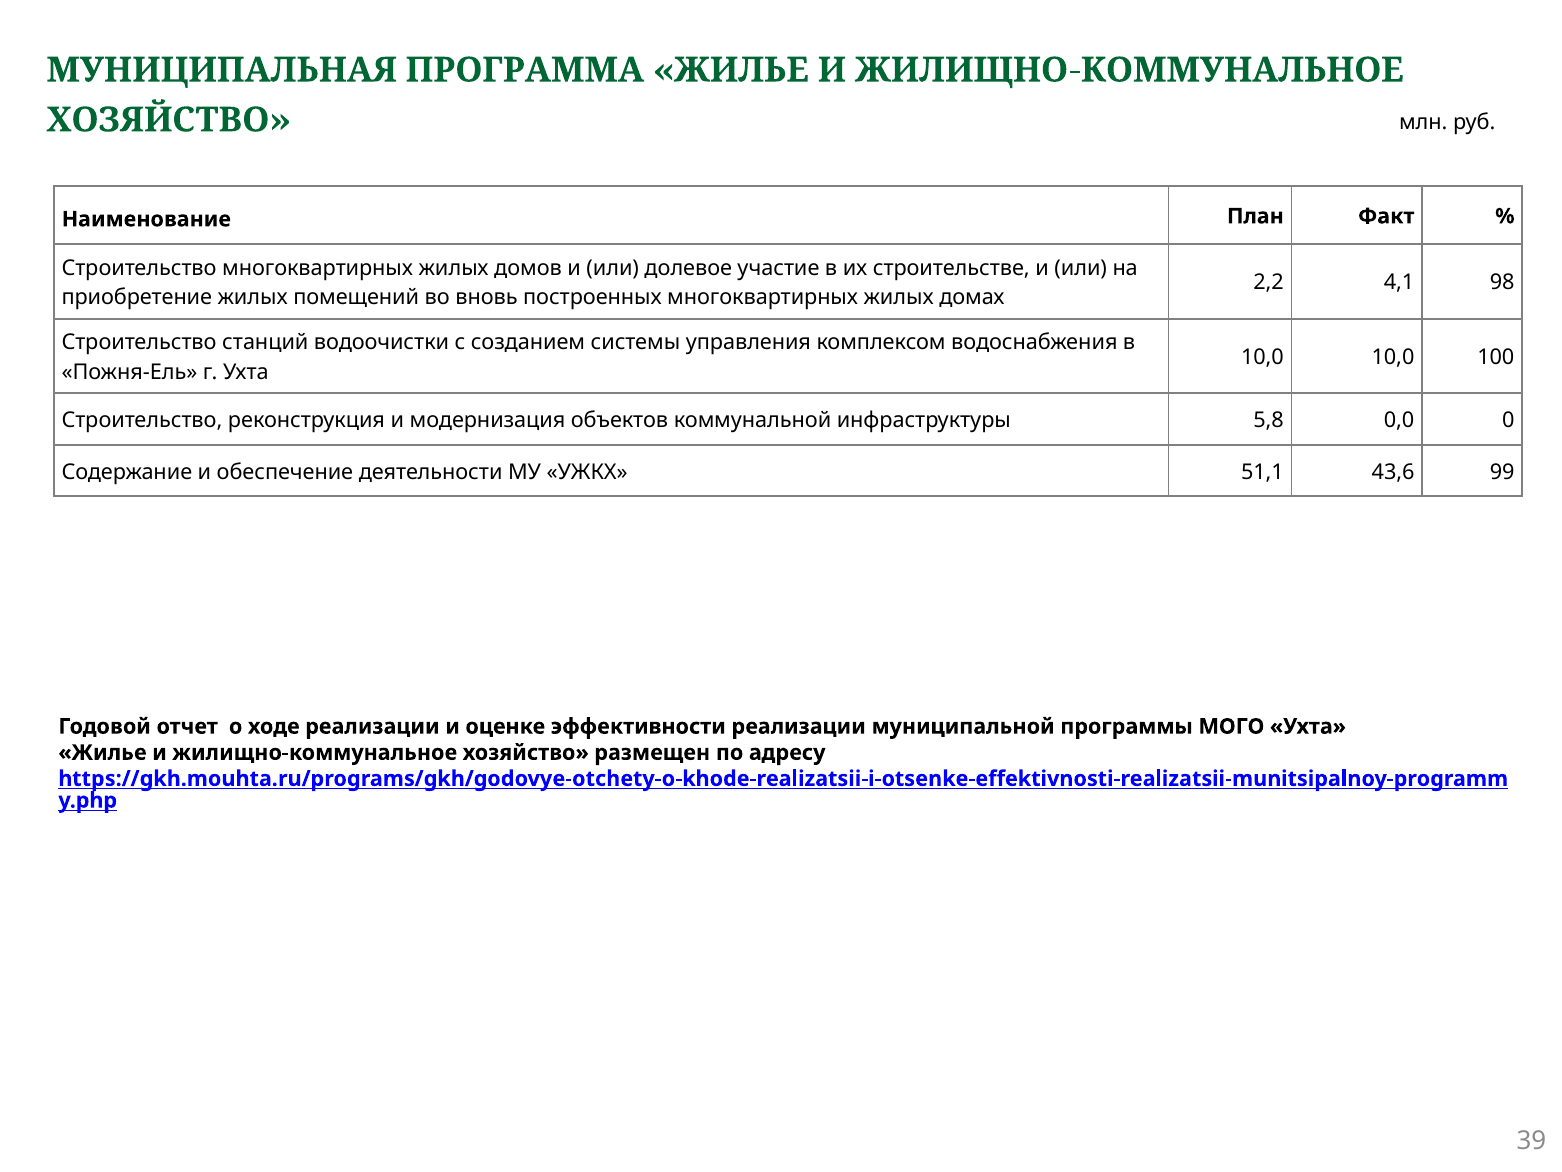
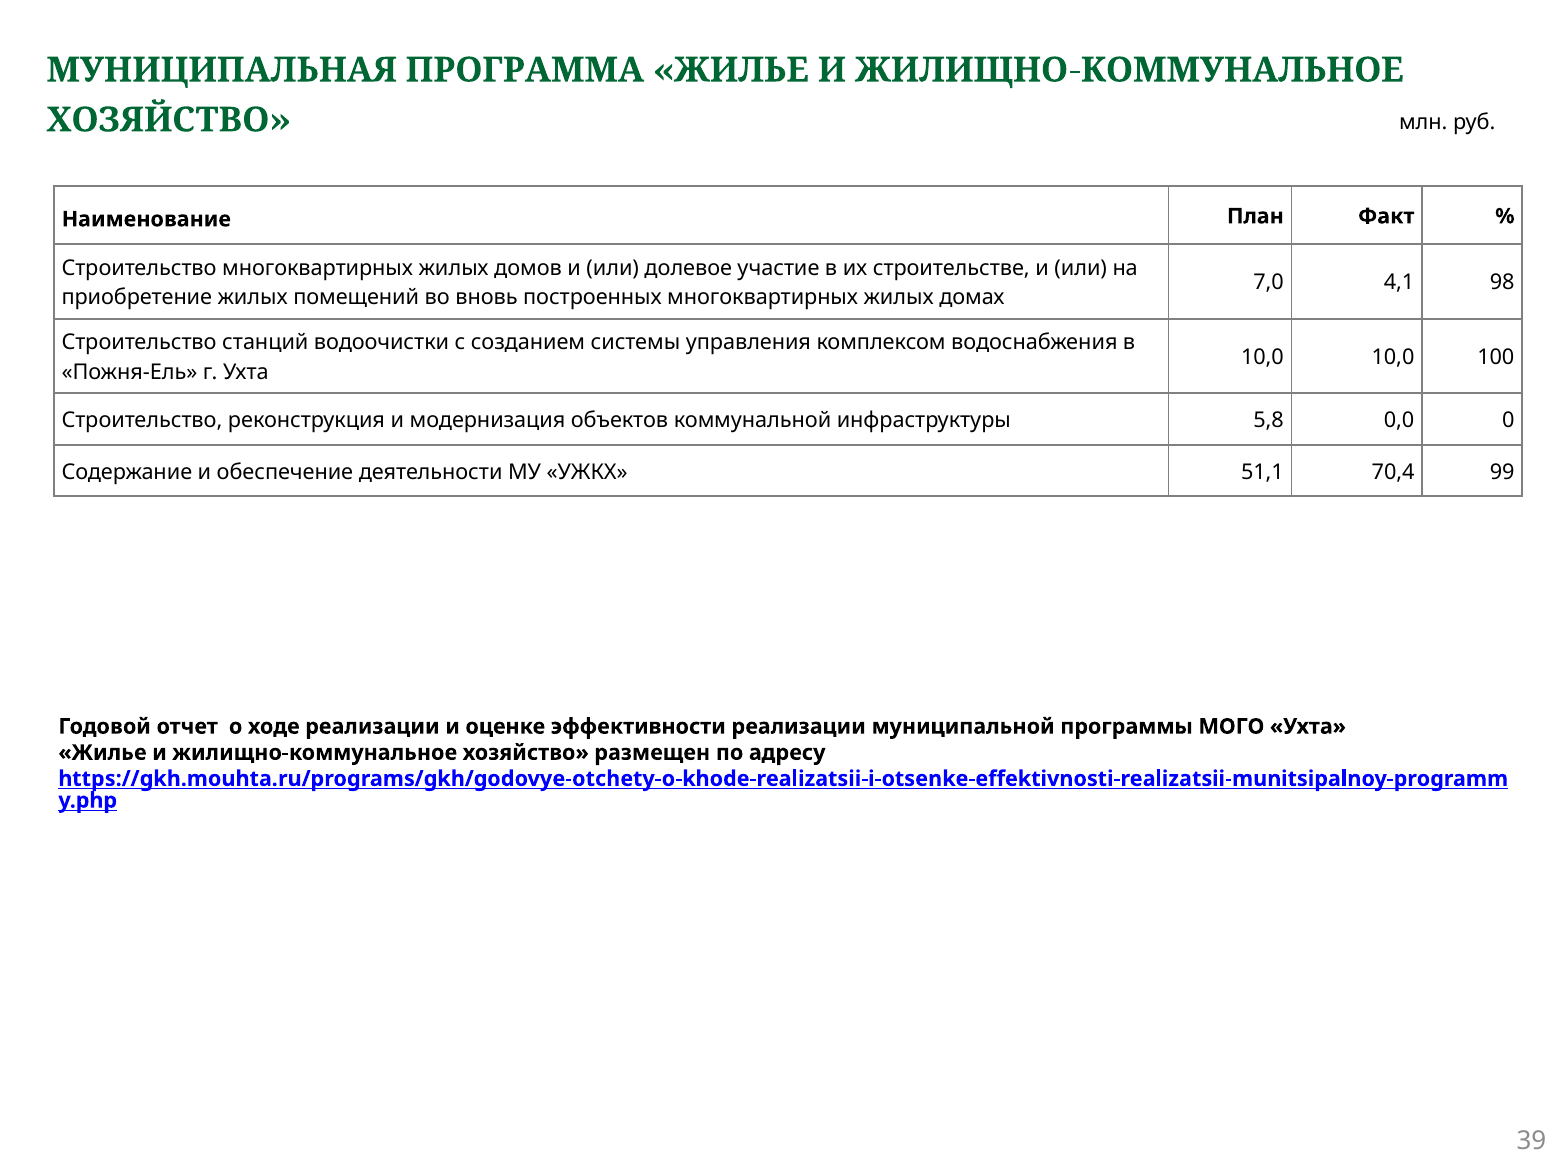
2,2: 2,2 -> 7,0 (1269, 282)
43,6: 43,6 -> 70,4 (1393, 472)
